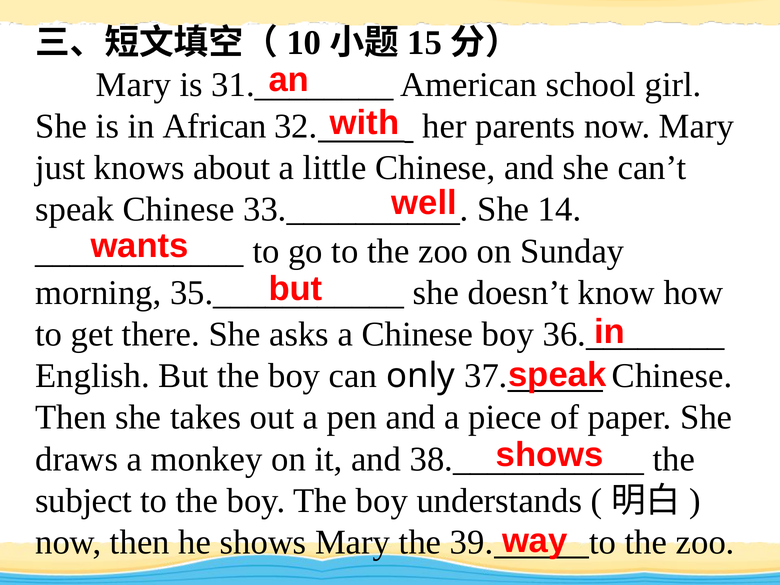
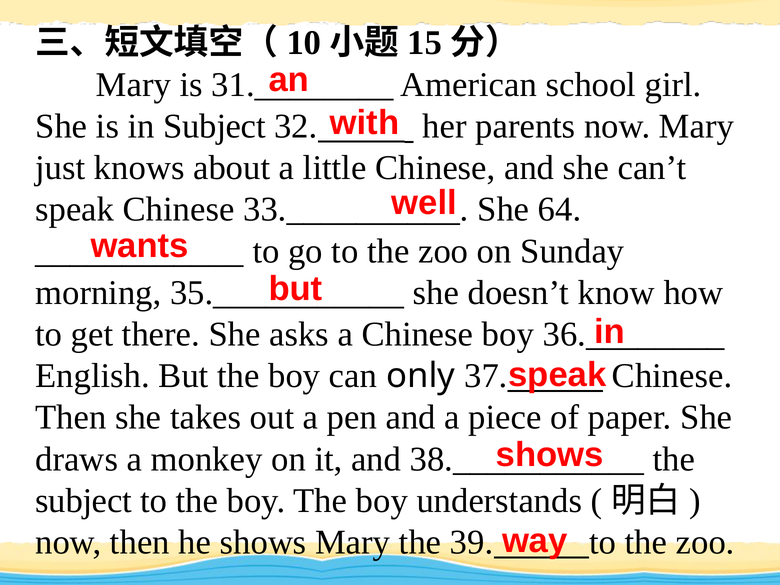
in African: African -> Subject (215, 126)
14: 14 -> 64 (560, 209)
